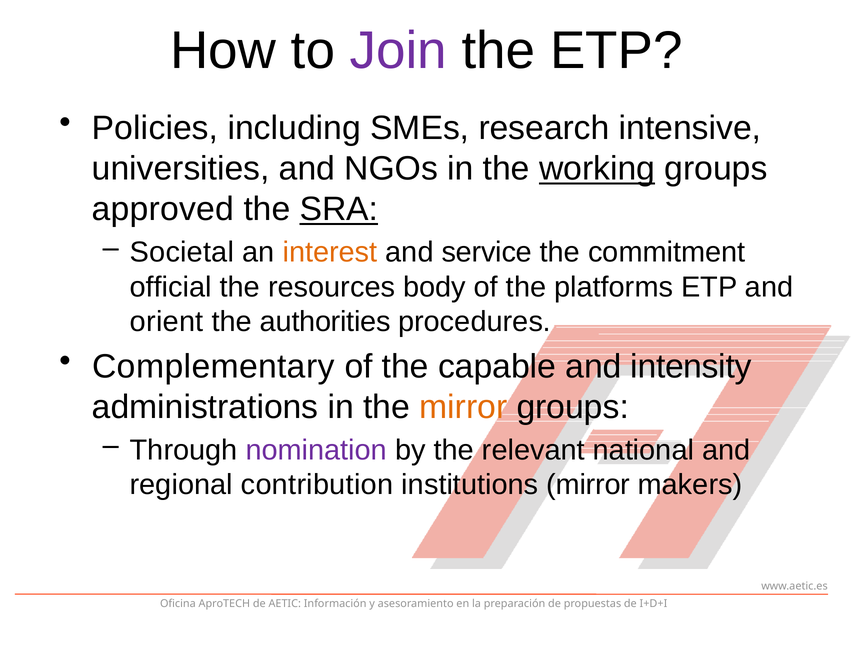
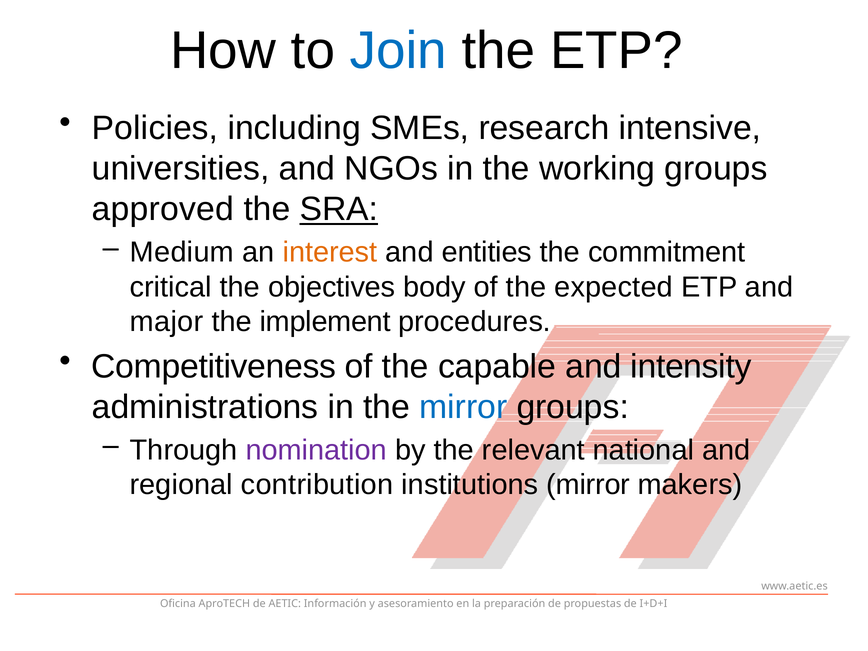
Join colour: purple -> blue (398, 51)
working underline: present -> none (597, 169)
Societal: Societal -> Medium (182, 252)
service: service -> entities (487, 252)
official: official -> critical (171, 287)
resources: resources -> objectives (332, 287)
platforms: platforms -> expected (614, 287)
orient: orient -> major (167, 322)
authorities: authorities -> implement (325, 322)
Complementary: Complementary -> Competitiveness (214, 367)
mirror colour: orange -> blue (463, 407)
